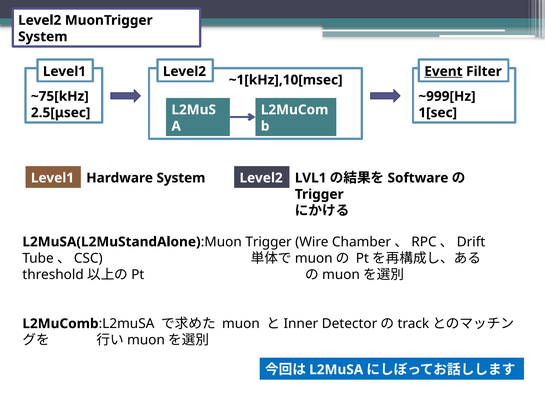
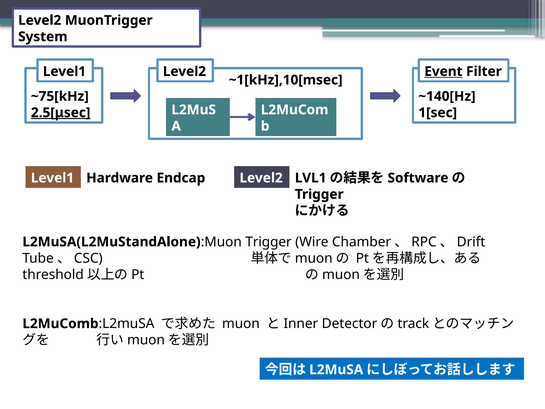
~999[Hz: ~999[Hz -> ~140[Hz (447, 96)
2.5[μsec underline: none -> present (61, 113)
Hardware System: System -> Endcap (181, 178)
